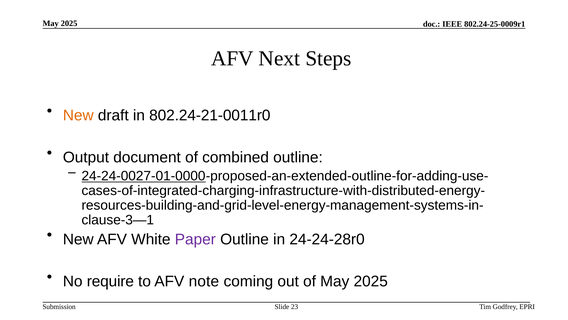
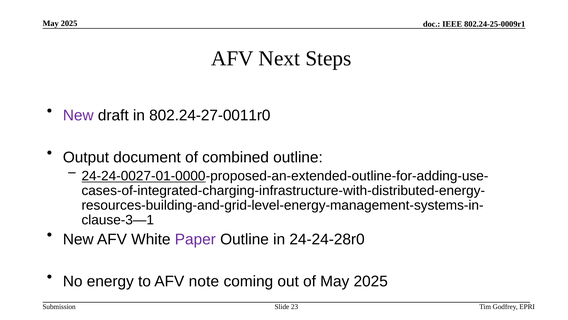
New colour: orange -> purple (78, 115)
802.24-21-0011r0: 802.24-21-0011r0 -> 802.24-27-0011r0 (210, 115)
require: require -> energy (110, 281)
